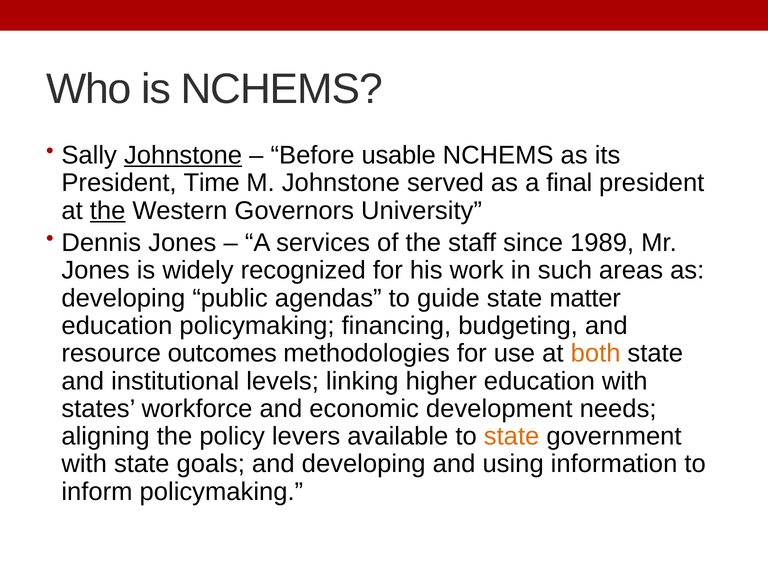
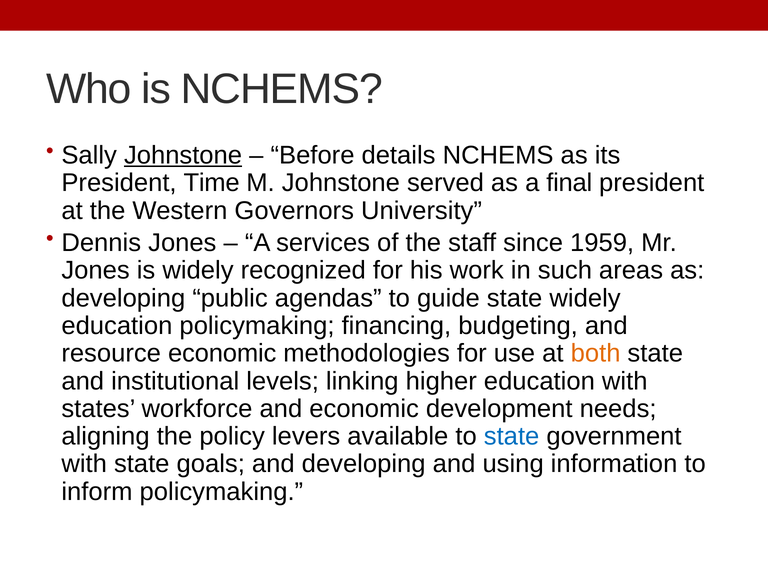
usable: usable -> details (399, 155)
the underline: present -> none (108, 211)
1989: 1989 -> 1959 (602, 243)
state matter: matter -> widely (585, 298)
resource outcomes: outcomes -> economic (222, 353)
state colour: orange -> blue (512, 436)
